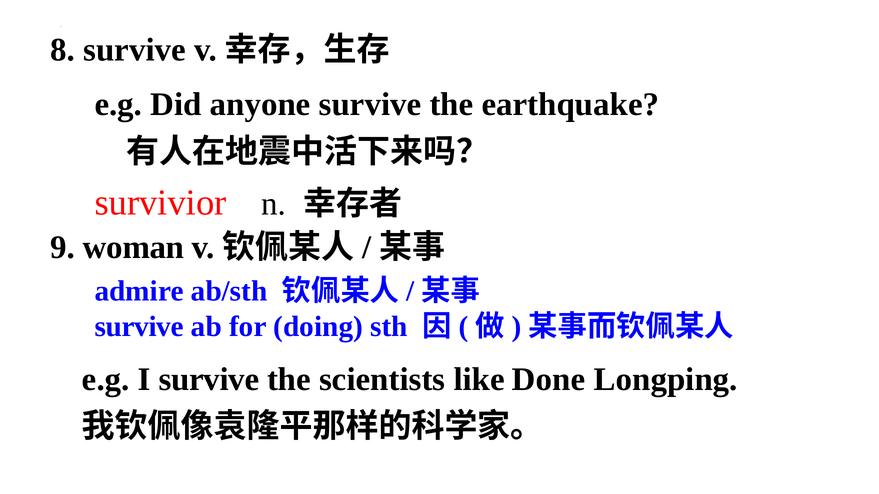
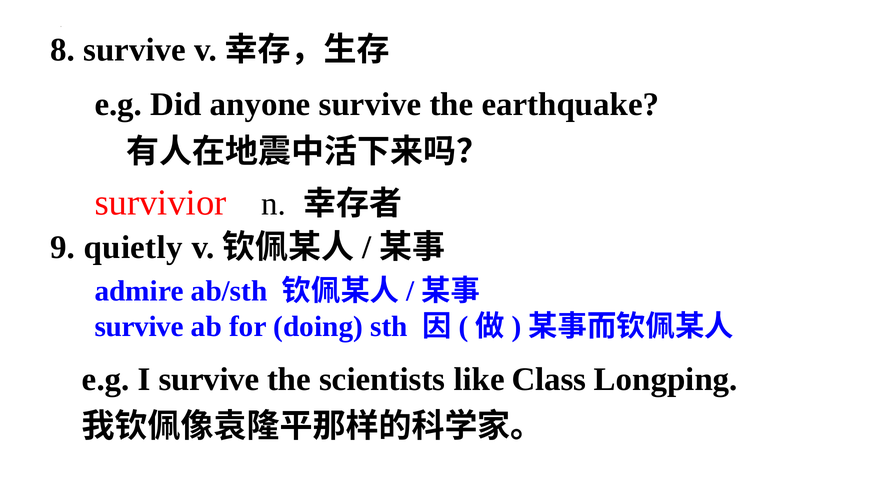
woman: woman -> quietly (133, 247)
Done: Done -> Class (549, 380)
